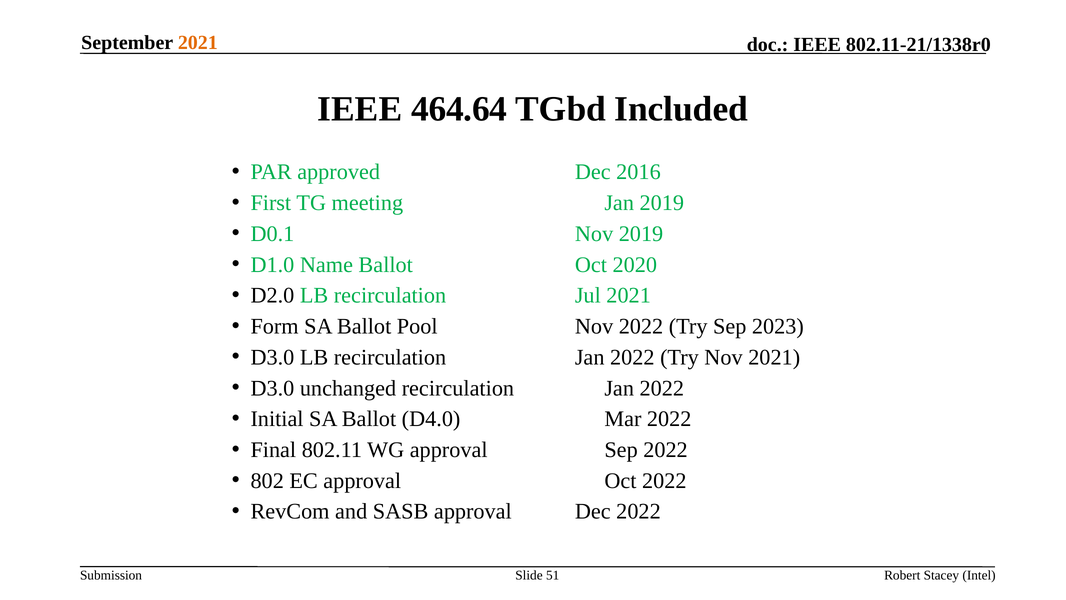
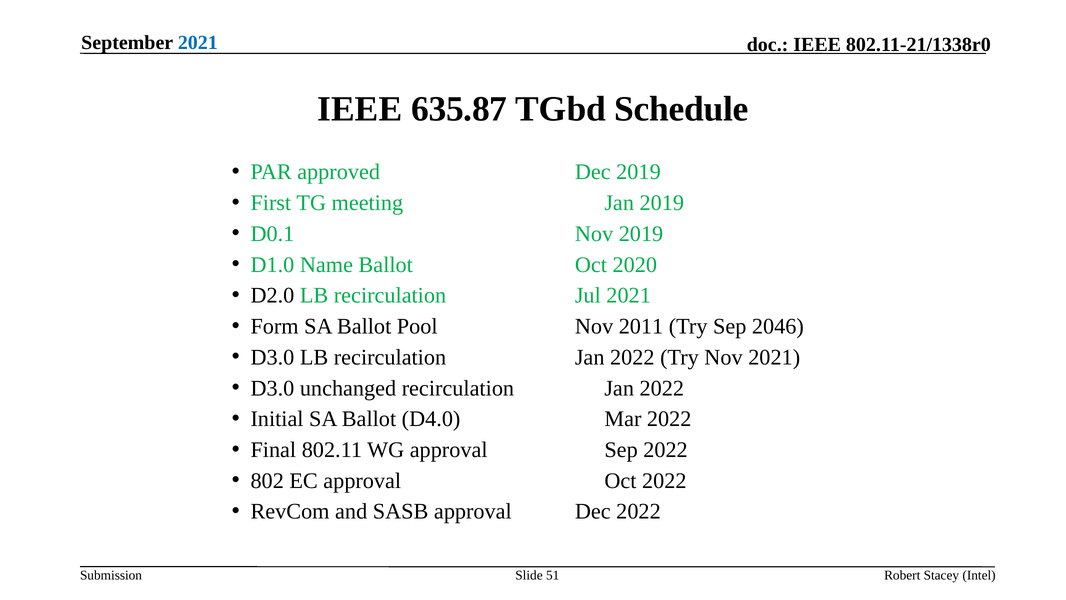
2021 colour: orange -> blue (198, 42)
464.64: 464.64 -> 635.87 (459, 109)
Included: Included -> Schedule (681, 109)
Dec 2016: 2016 -> 2019 (638, 172)
Nov 2022: 2022 -> 2011 (641, 326)
2023: 2023 -> 2046 (778, 326)
